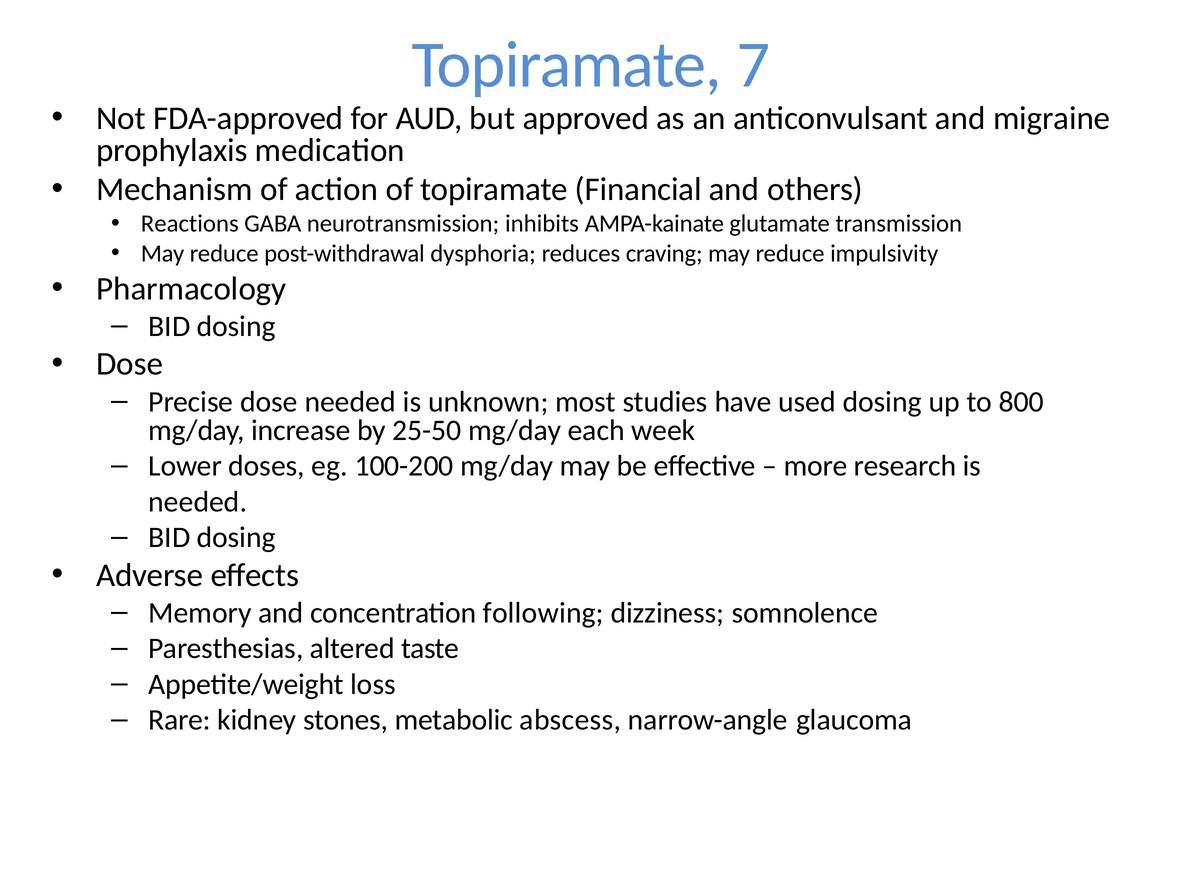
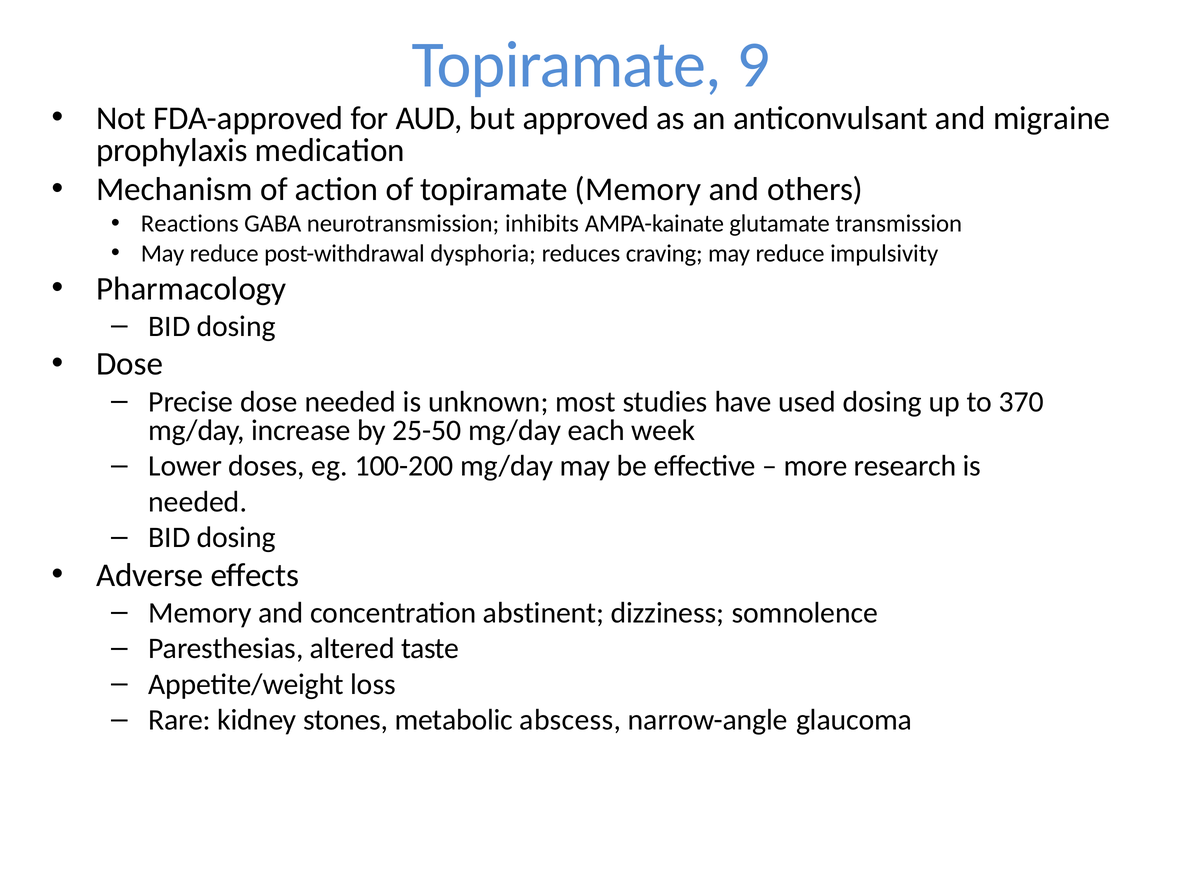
7: 7 -> 9 (753, 65)
topiramate Financial: Financial -> Memory (638, 190)
800: 800 -> 370 (1021, 402)
following: following -> abstinent (544, 613)
